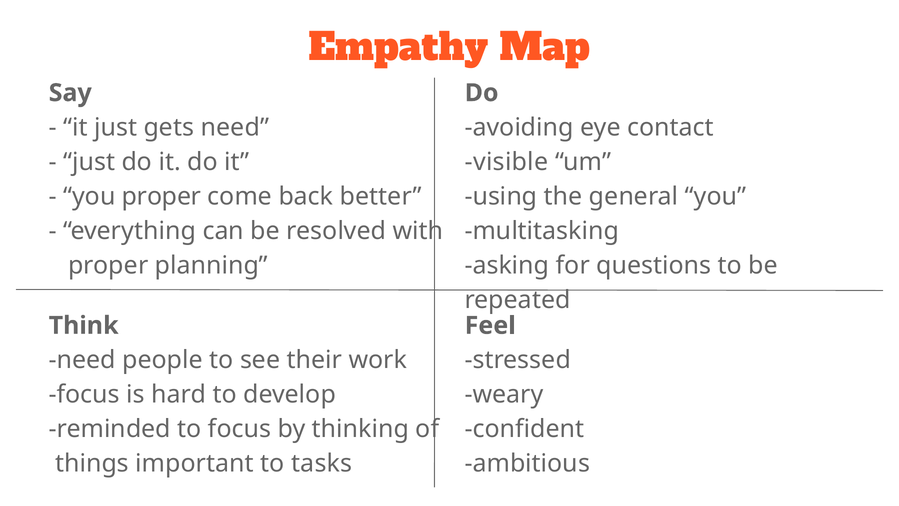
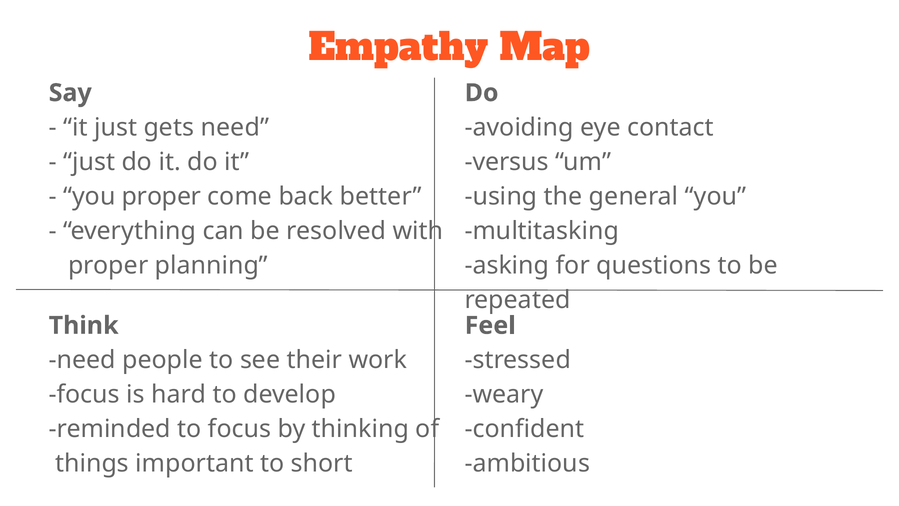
visible: visible -> versus (507, 162)
tasks: tasks -> short (322, 463)
